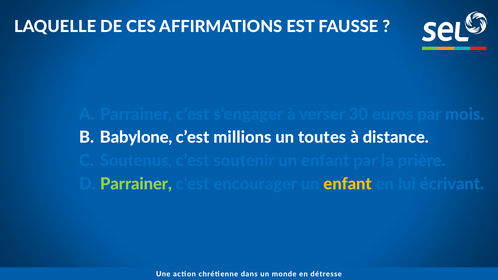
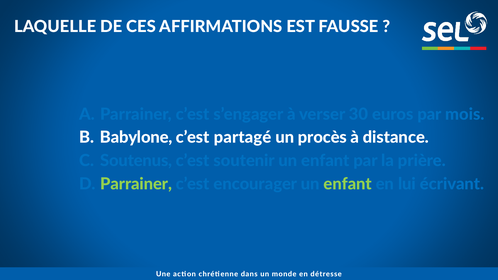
millions: millions -> partagé (243, 137)
toutes: toutes -> procès (322, 137)
enfant colour: yellow -> light green (348, 184)
